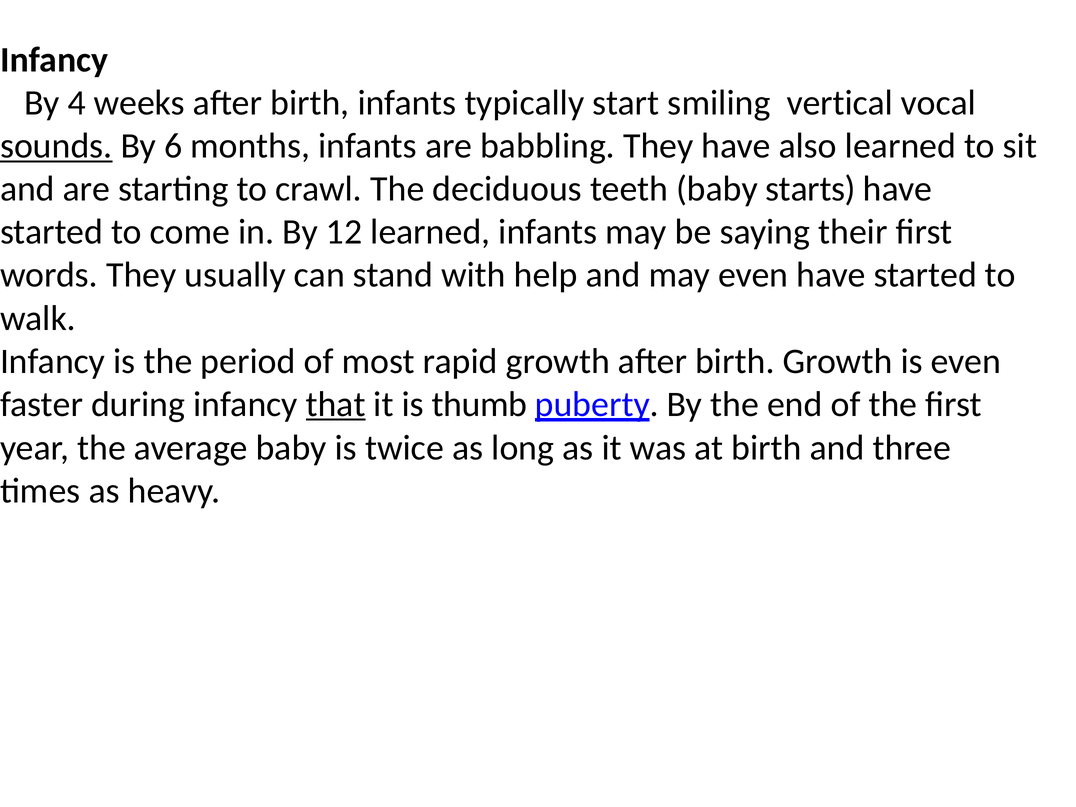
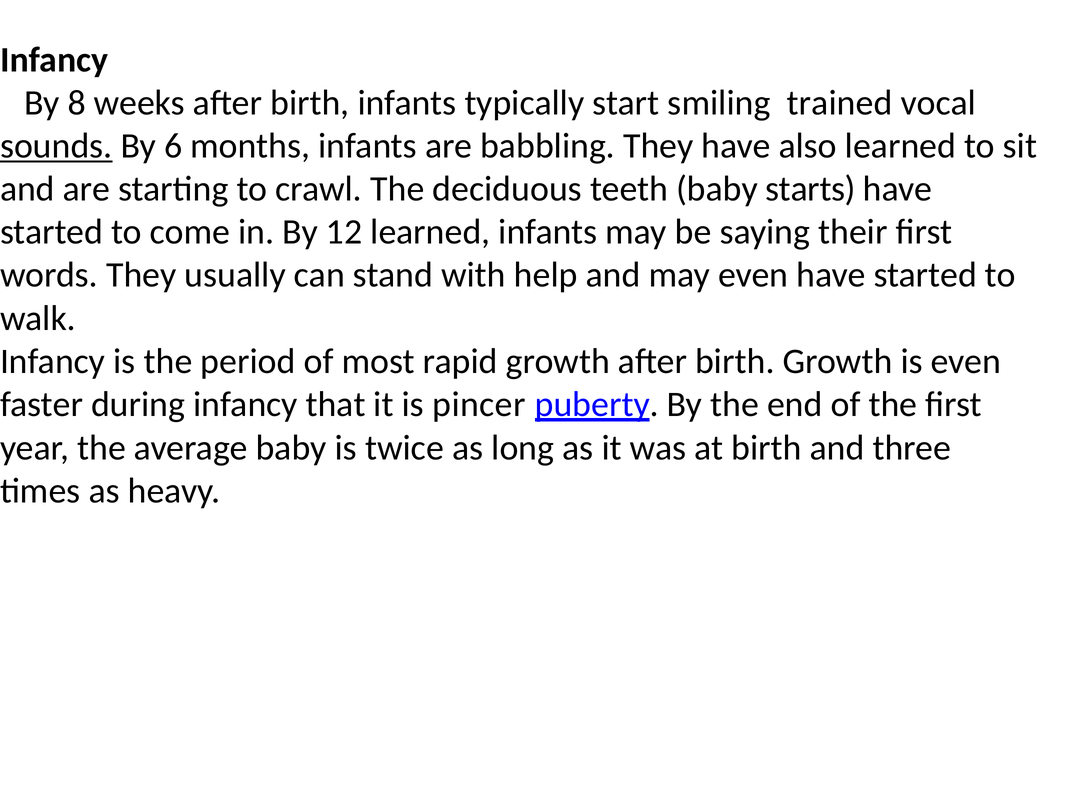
4: 4 -> 8 (77, 103)
vertical: vertical -> trained (840, 103)
that underline: present -> none (336, 404)
thumb: thumb -> pincer (479, 404)
